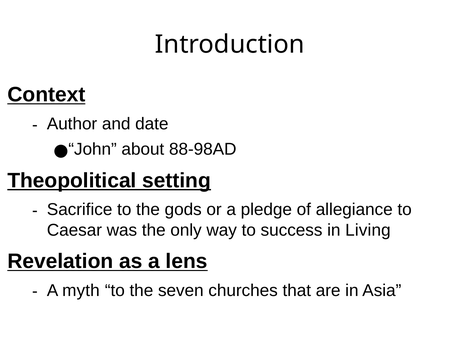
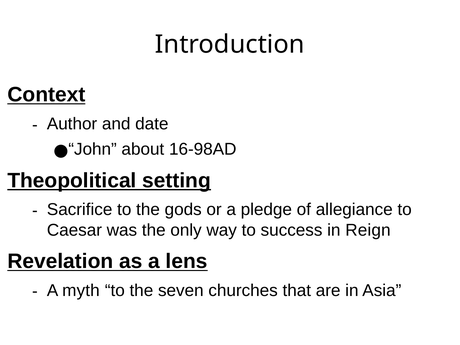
88-98AD: 88-98AD -> 16-98AD (203, 149)
Living: Living -> Reign (368, 230)
